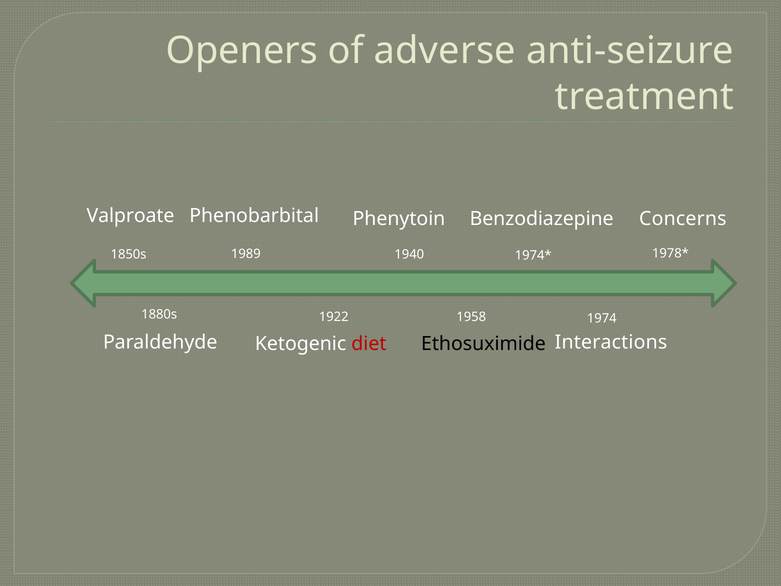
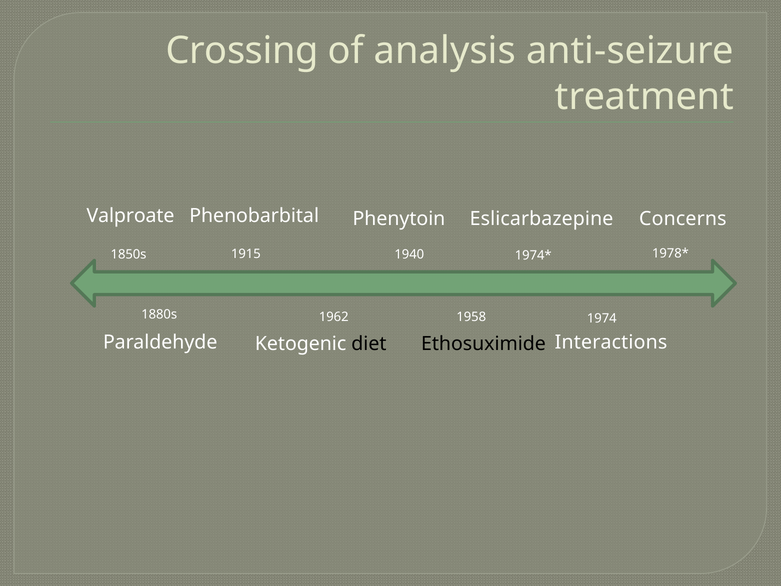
Openers: Openers -> Crossing (242, 51)
adverse: adverse -> analysis (445, 51)
Benzodiazepine: Benzodiazepine -> Eslicarbazepine (542, 219)
1989: 1989 -> 1915 (246, 254)
1922: 1922 -> 1962 (334, 317)
diet colour: red -> black (369, 344)
